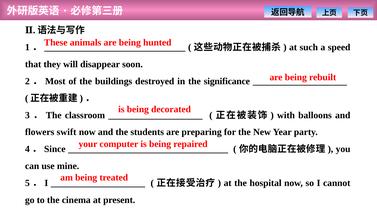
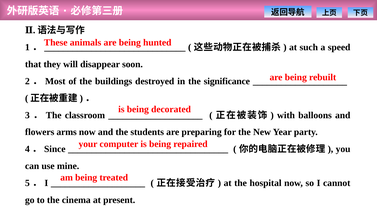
swift: swift -> arms (67, 132)
